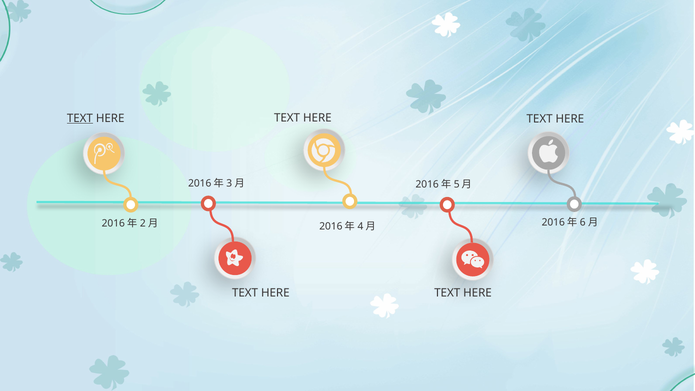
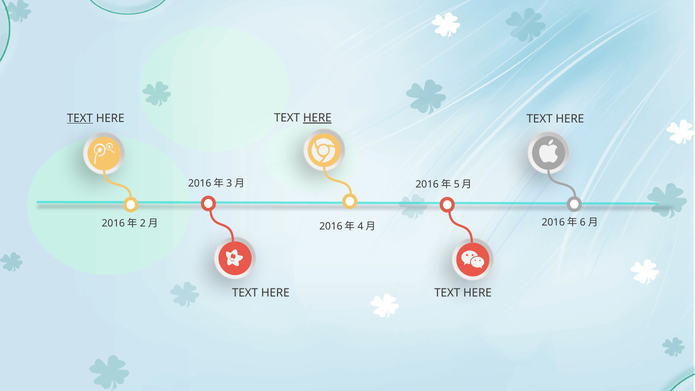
HERE underline: none -> present (317, 118)
